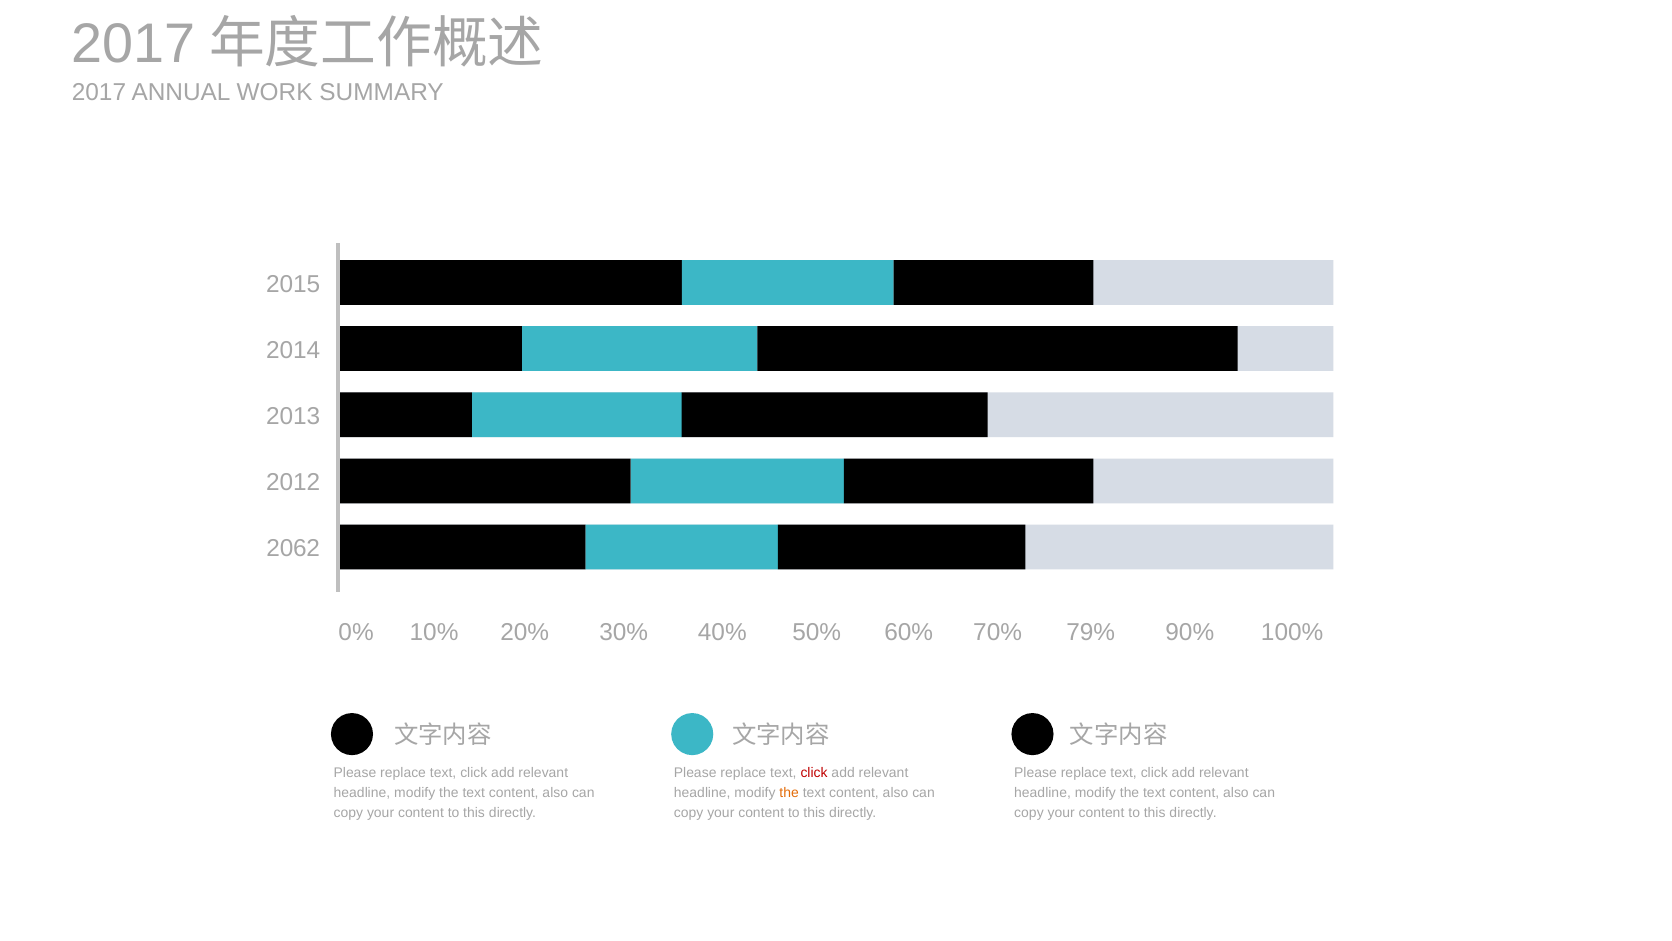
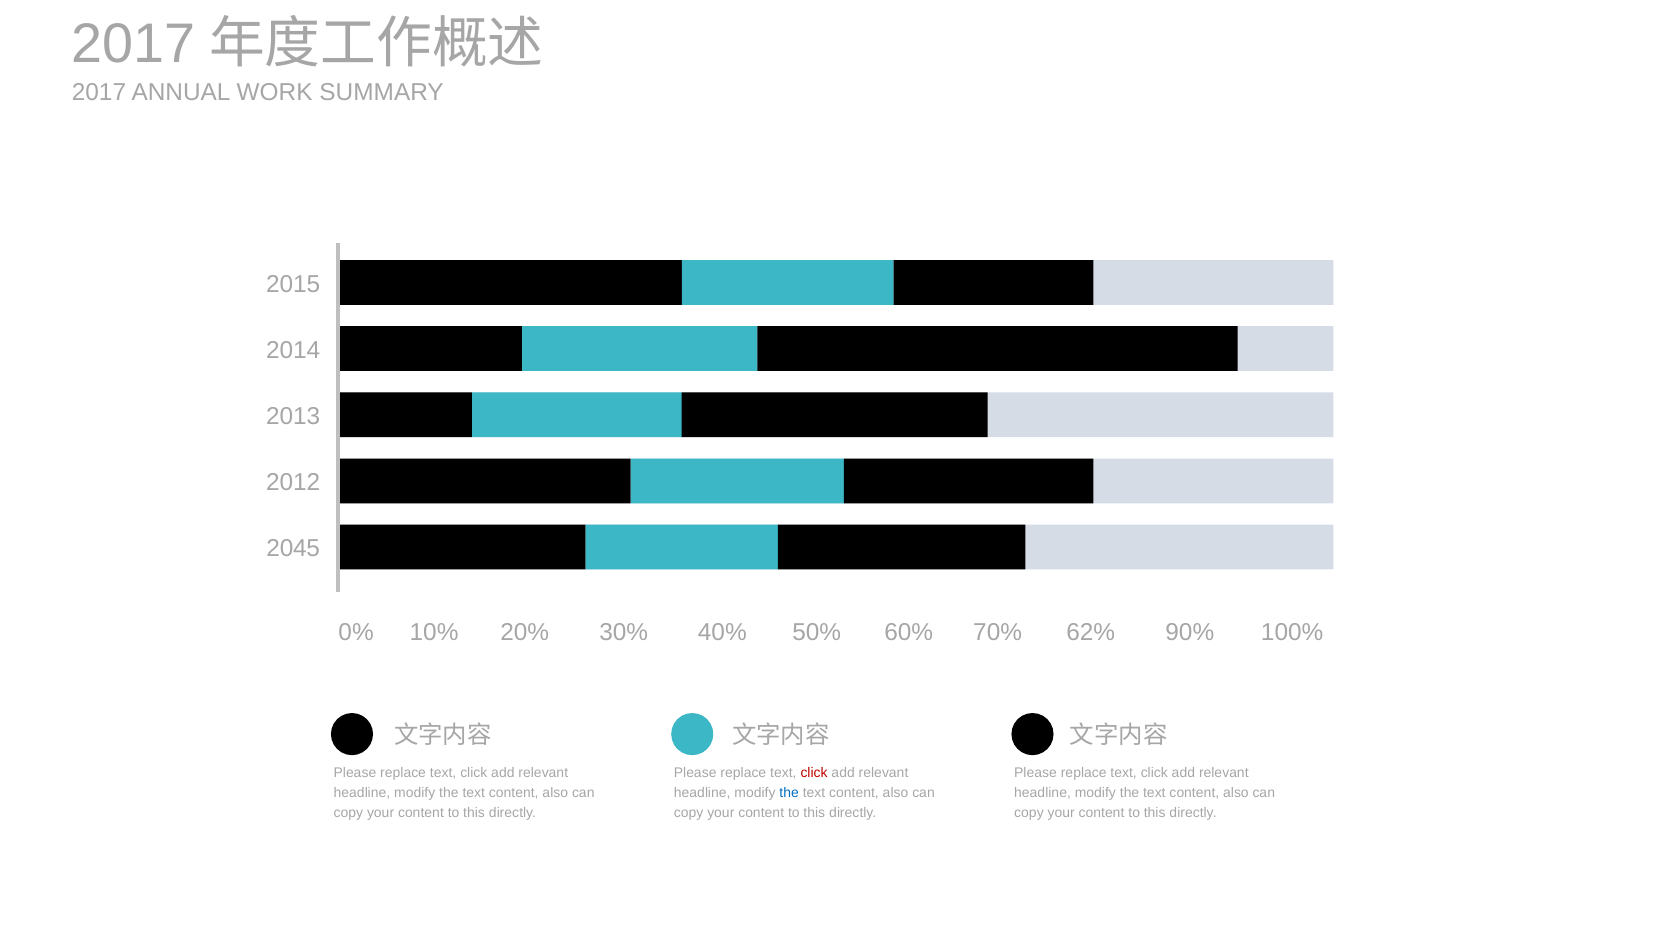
2062: 2062 -> 2045 (293, 548)
79%: 79% -> 62% (1091, 632)
the colour: orange -> blue (789, 793)
